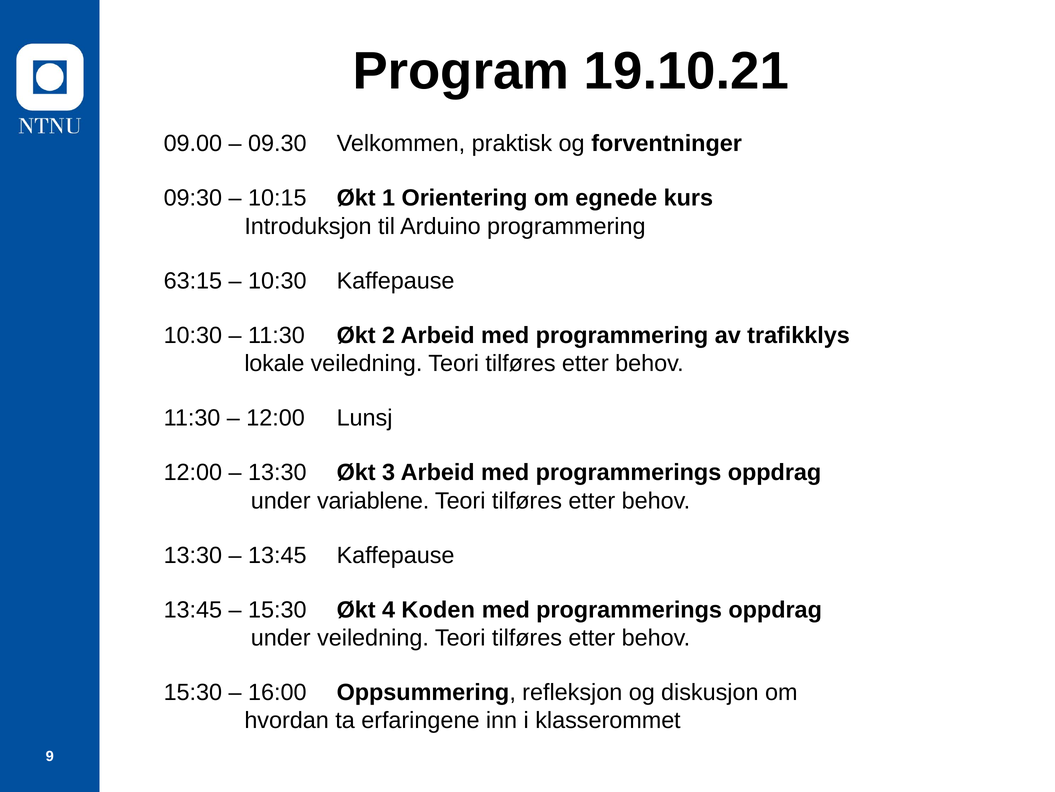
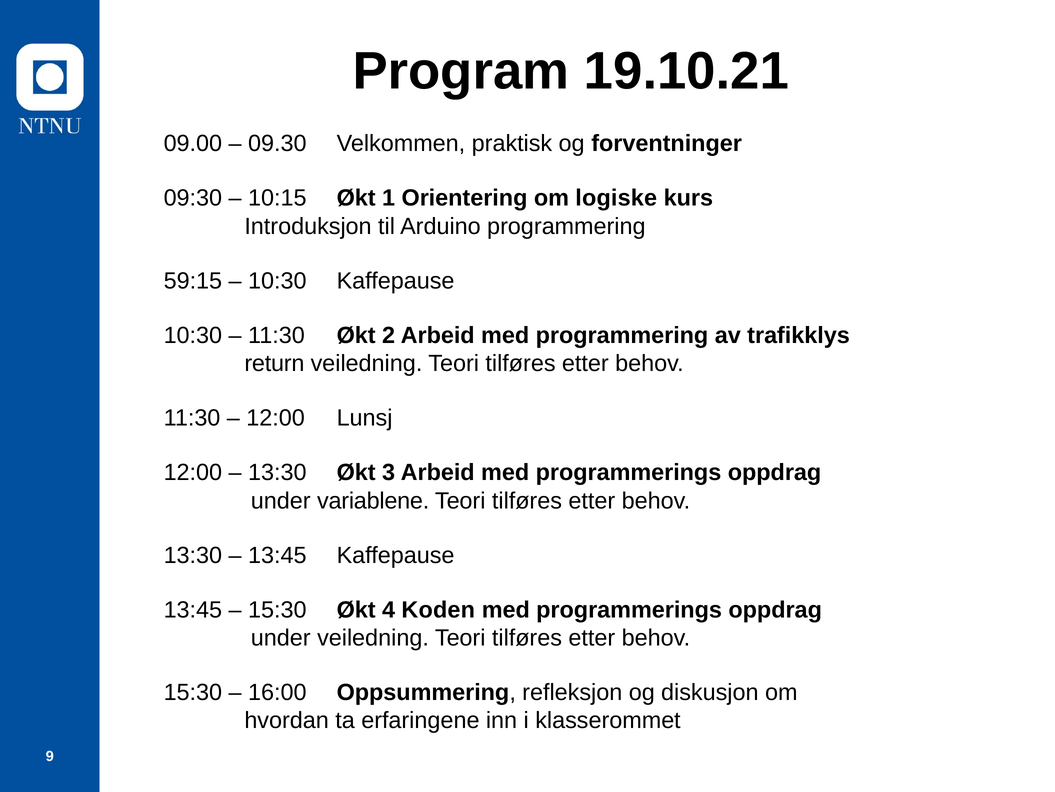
egnede: egnede -> logiske (616, 198)
63:15: 63:15 -> 59:15 (193, 281)
lokale: lokale -> return (274, 363)
